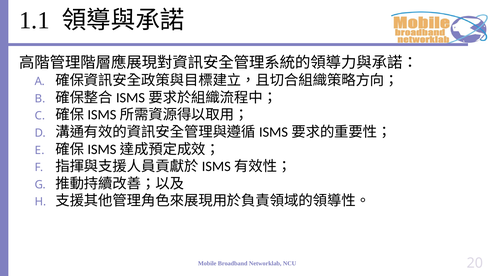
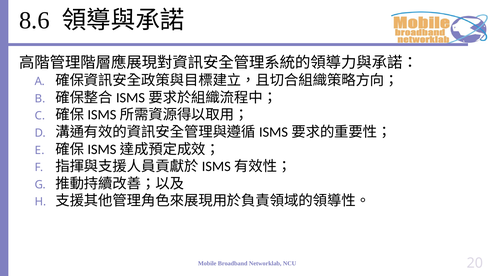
1.1: 1.1 -> 8.6 (34, 20)
